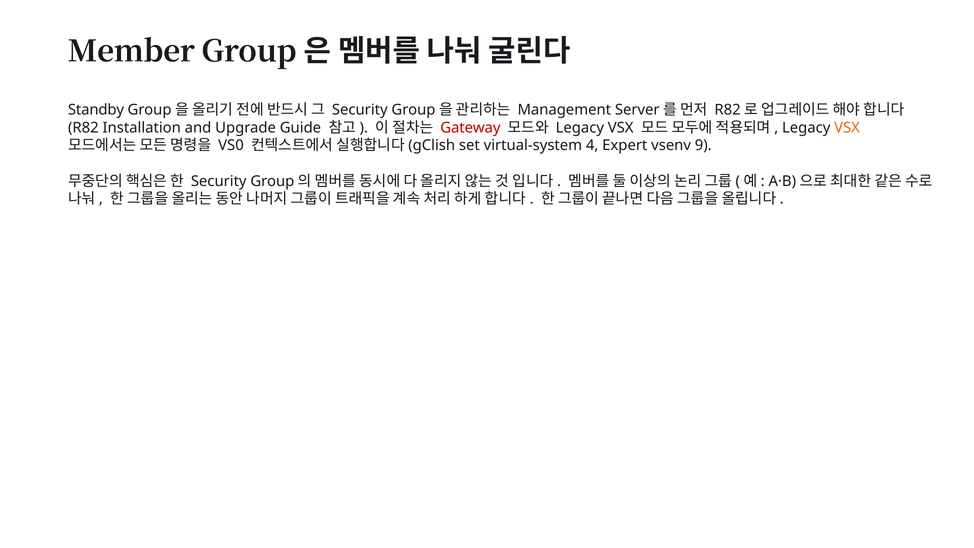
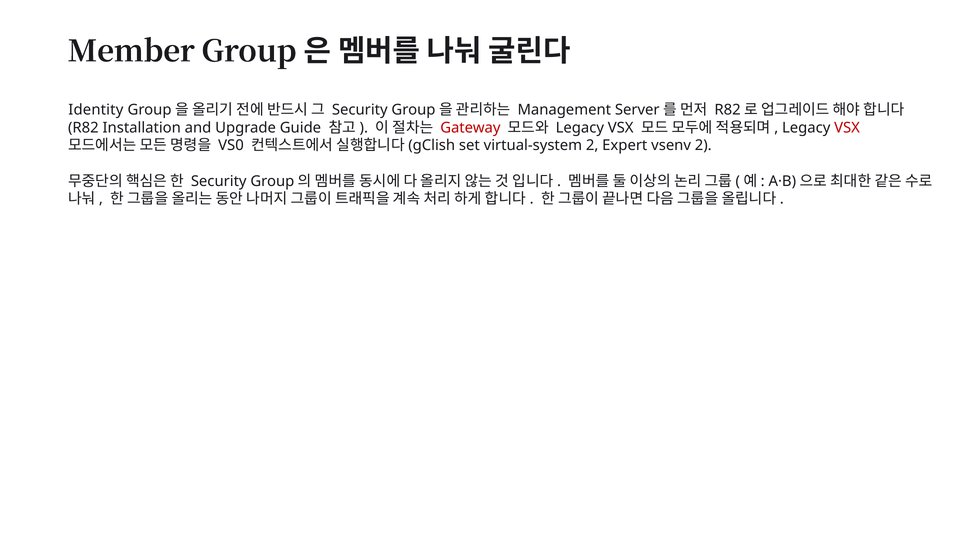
Standby: Standby -> Identity (96, 110)
VSX colour: orange -> red (847, 128)
virtual-system 4: 4 -> 2 (592, 145)
vsenv 9: 9 -> 2 (703, 145)
